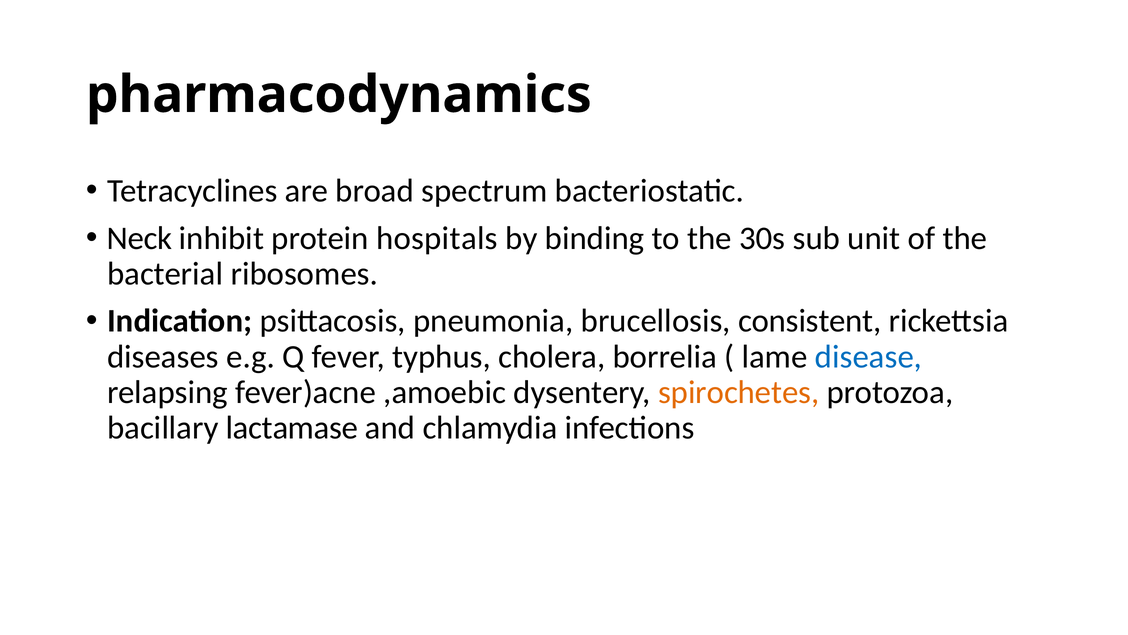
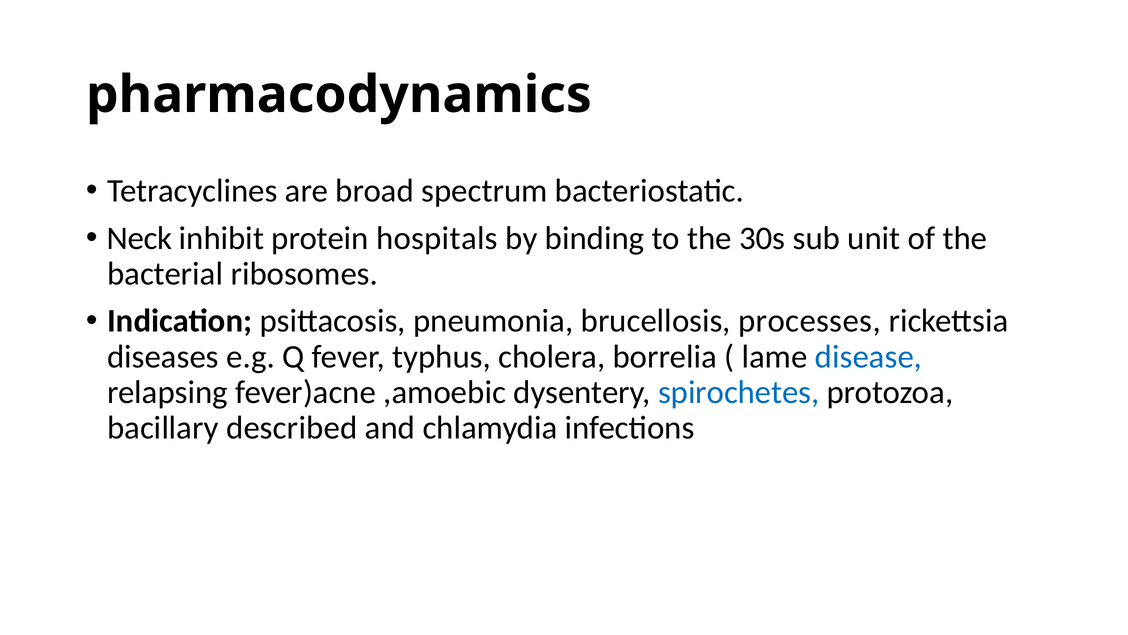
consistent: consistent -> processes (809, 321)
spirochetes colour: orange -> blue (739, 392)
lactamase: lactamase -> described (292, 427)
